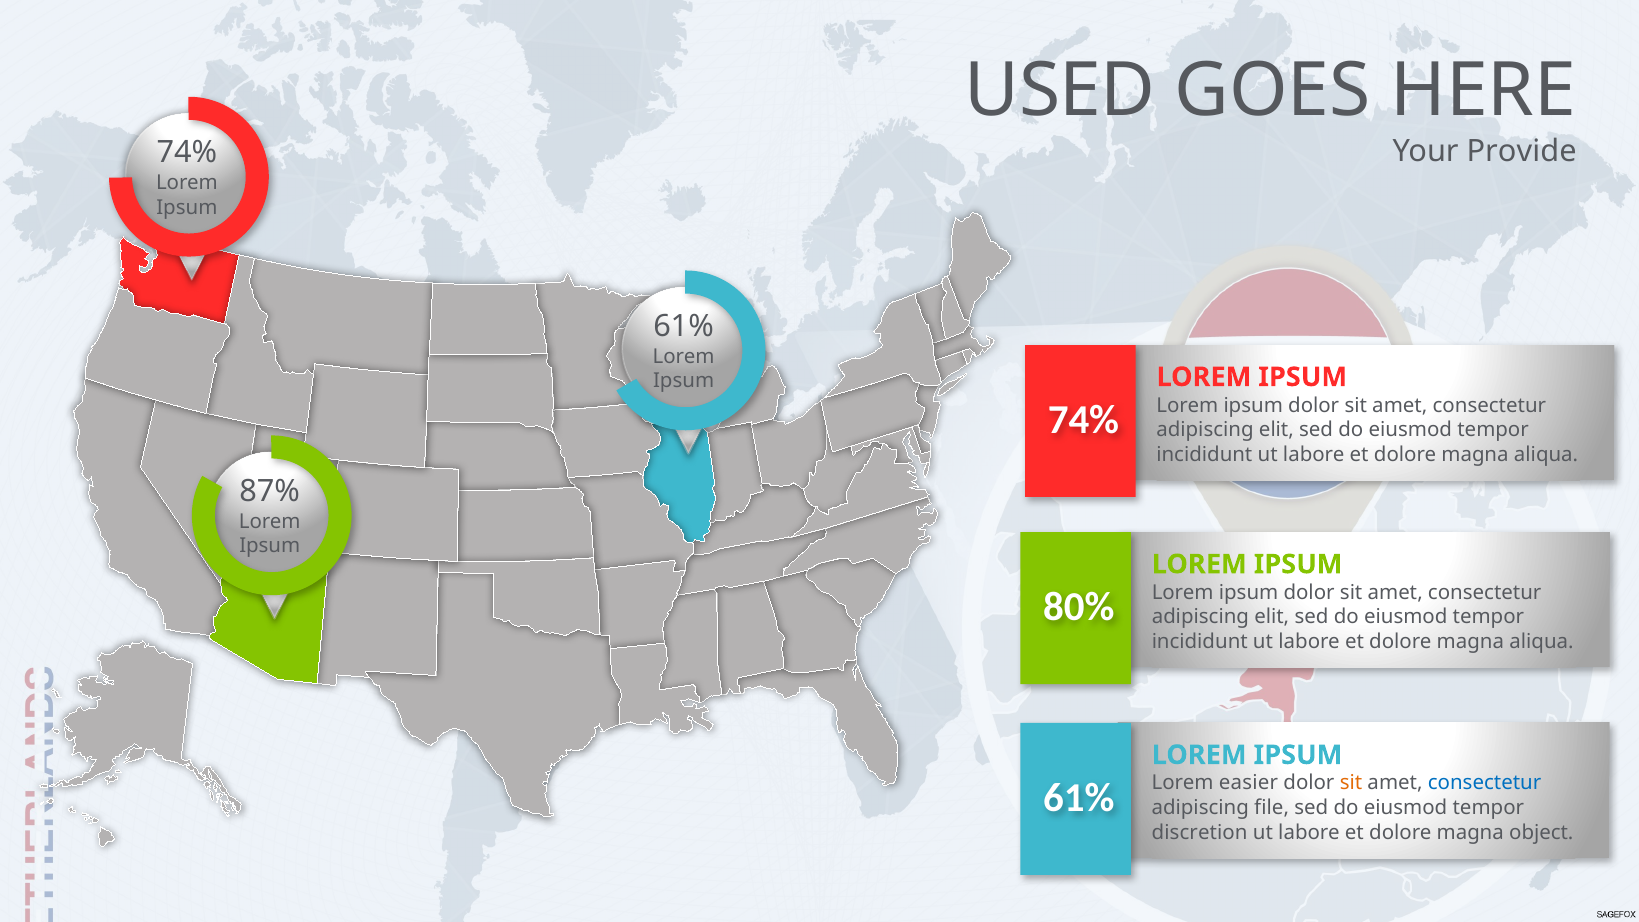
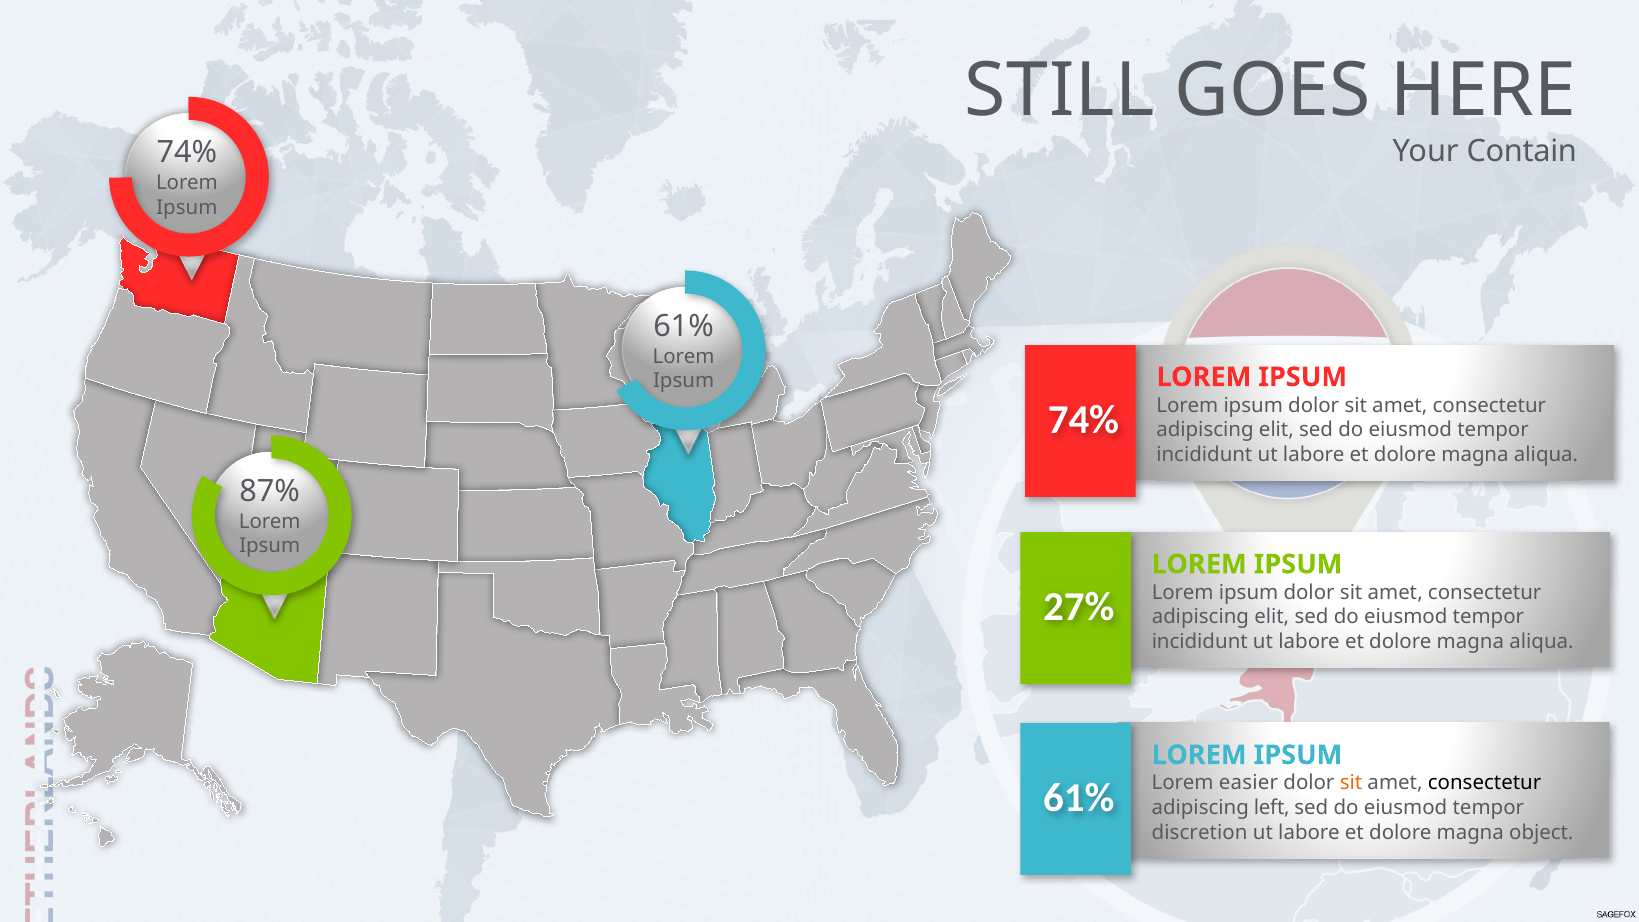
USED: USED -> STILL (1060, 91)
Provide: Provide -> Contain (1522, 151)
80%: 80% -> 27% (1079, 607)
consectetur colour: blue -> black (1485, 783)
file: file -> left (1272, 808)
